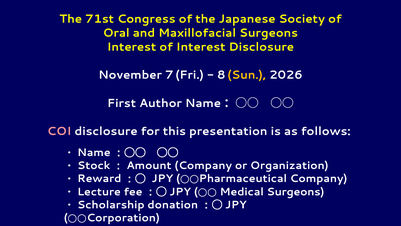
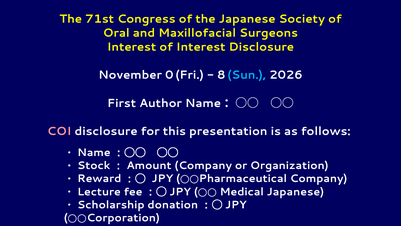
7: 7 -> 0 (169, 75)
Sun colour: yellow -> light blue (247, 75)
Medical Surgeons: Surgeons -> Japanese (295, 191)
